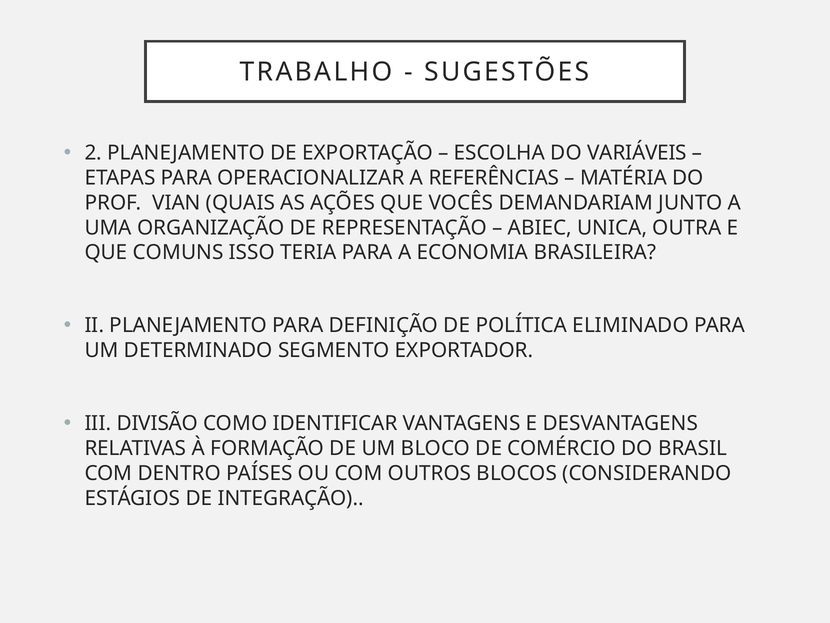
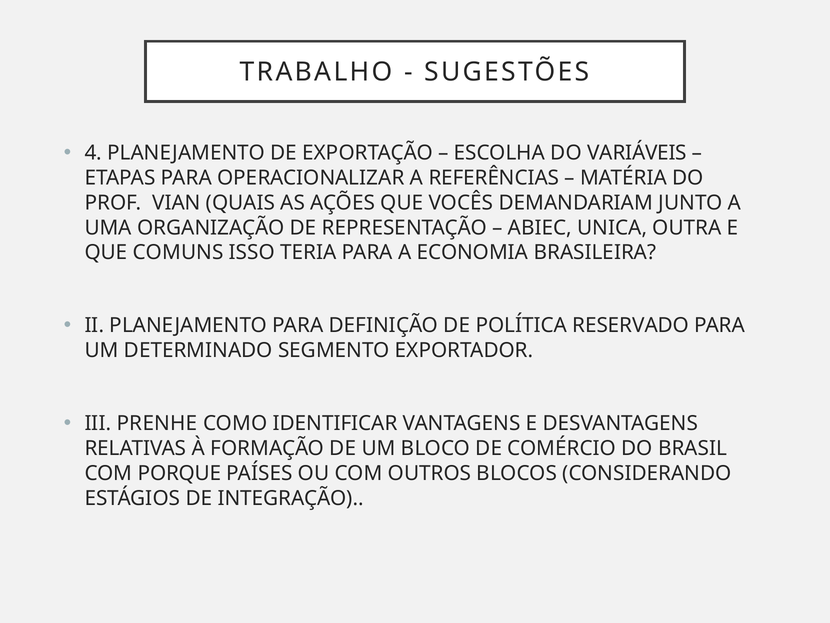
2: 2 -> 4 (93, 153)
ELIMINADO: ELIMINADO -> RESERVADO (631, 325)
DIVISÃO: DIVISÃO -> PRENHE (157, 423)
DENTRO: DENTRO -> PORQUE (179, 473)
